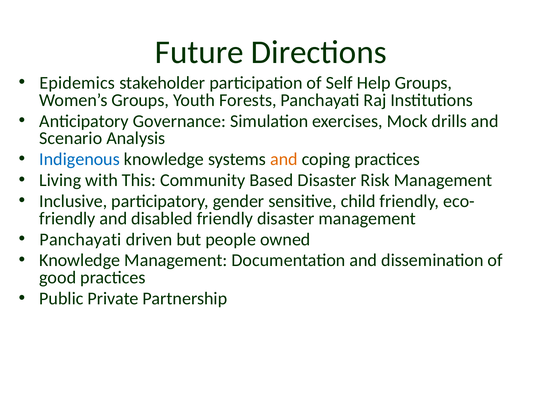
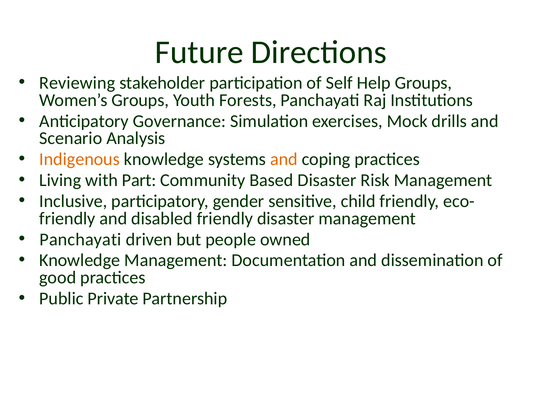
Epidemics: Epidemics -> Reviewing (77, 83)
Indigenous colour: blue -> orange (80, 159)
This: This -> Part (139, 180)
